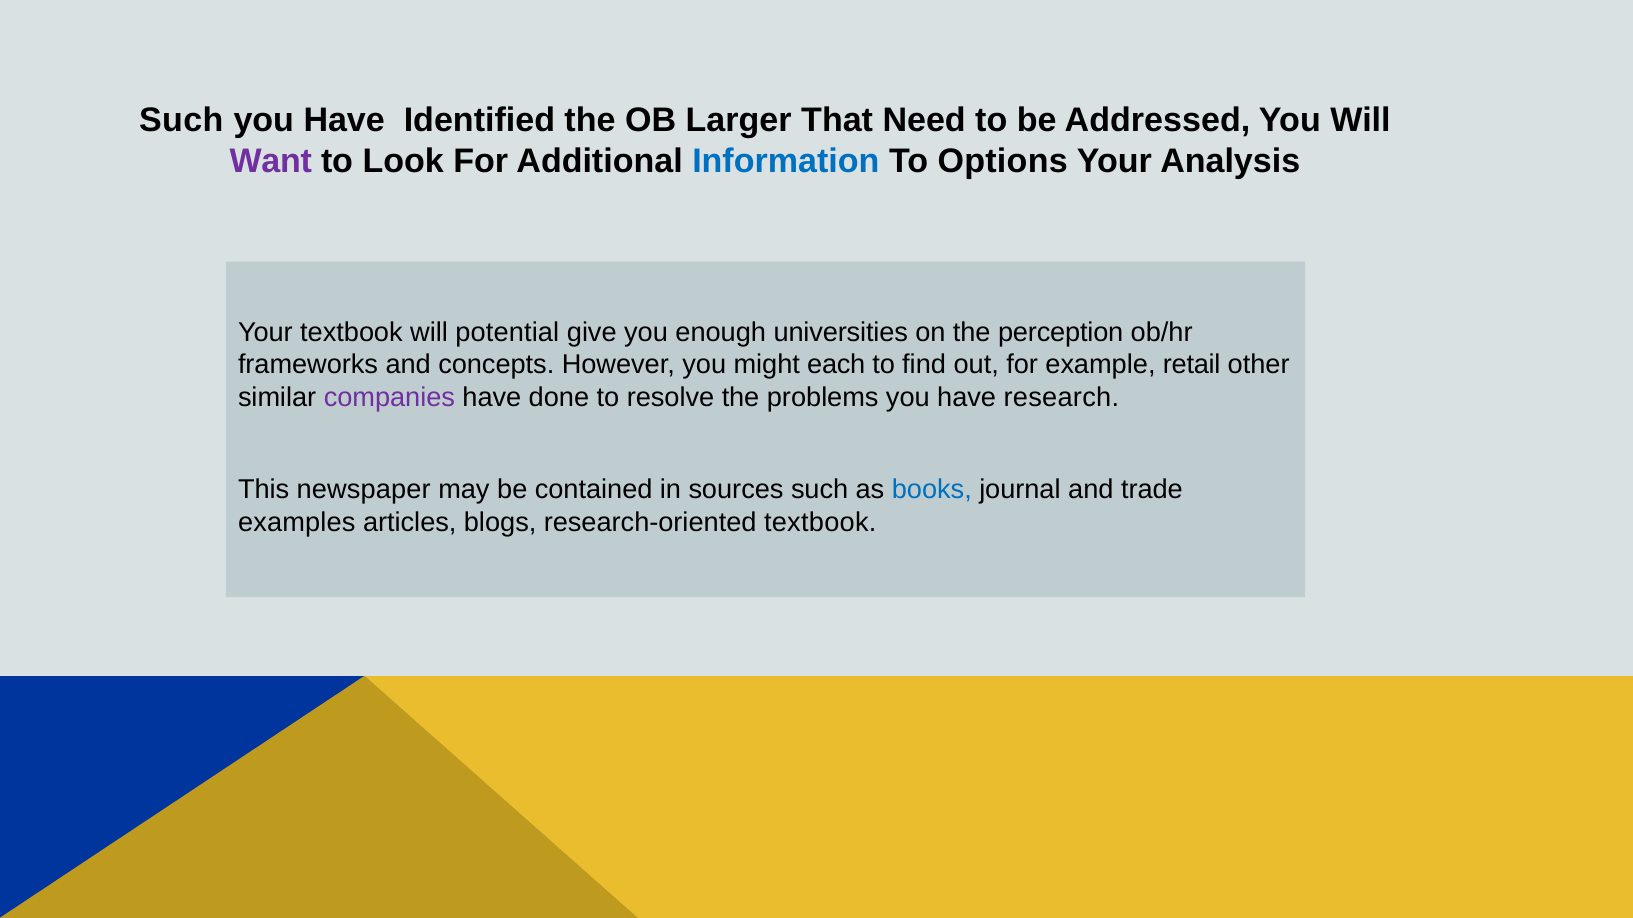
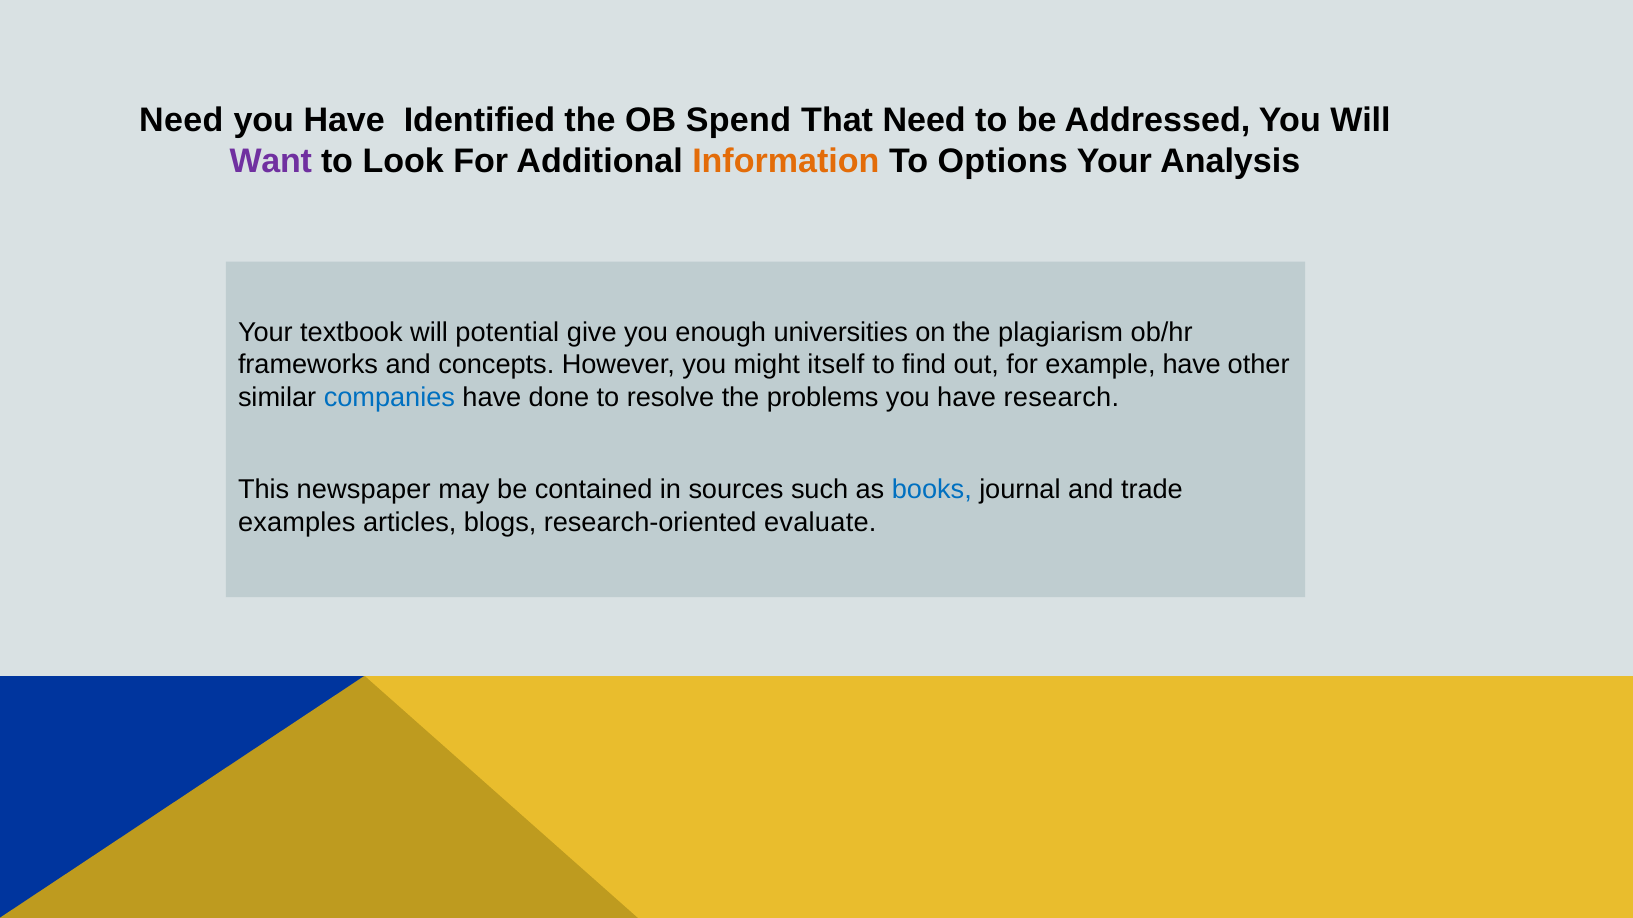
Such: Such -> Need (181, 121)
Larger: Larger -> Spend (738, 121)
Information colour: blue -> orange (786, 162)
perception: perception -> plagiarism (1061, 332)
each: each -> itself (836, 365)
example retail: retail -> have (1192, 365)
companies colour: purple -> blue (389, 398)
research-oriented textbook: textbook -> evaluate (820, 522)
